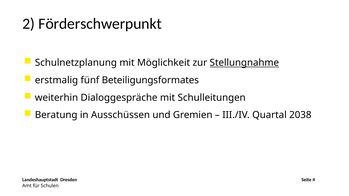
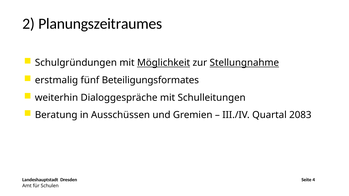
Förderschwerpunkt: Förderschwerpunkt -> Planungszeitraumes (100, 24)
Schulnetzplanung: Schulnetzplanung -> Schulgründungen (76, 63)
Möglichkeit underline: none -> present (164, 63)
2038: 2038 -> 2083 (300, 115)
